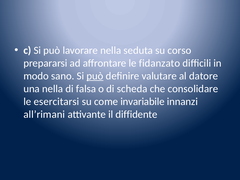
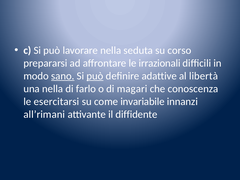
fidanzato: fidanzato -> irrazionali (160, 63)
sano underline: none -> present (63, 76)
valutare: valutare -> adattive (159, 76)
datore: datore -> libertà (204, 76)
falsa: falsa -> farlo (86, 89)
scheda: scheda -> magari (132, 89)
consolidare: consolidare -> conoscenza (193, 89)
